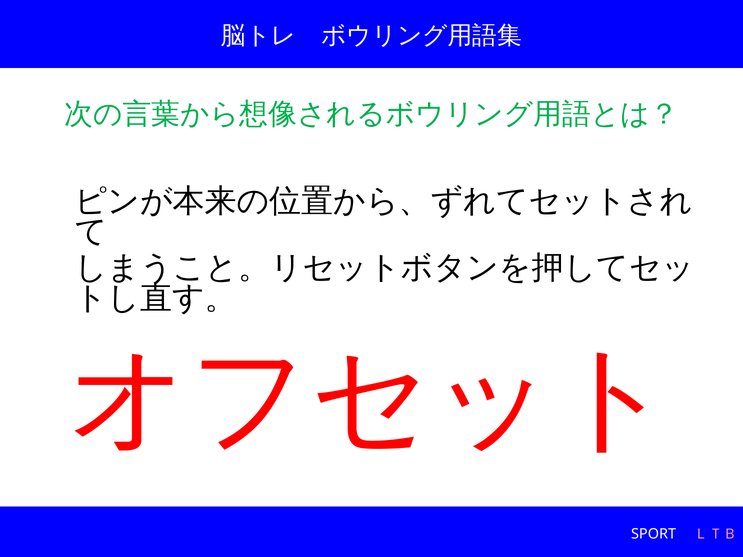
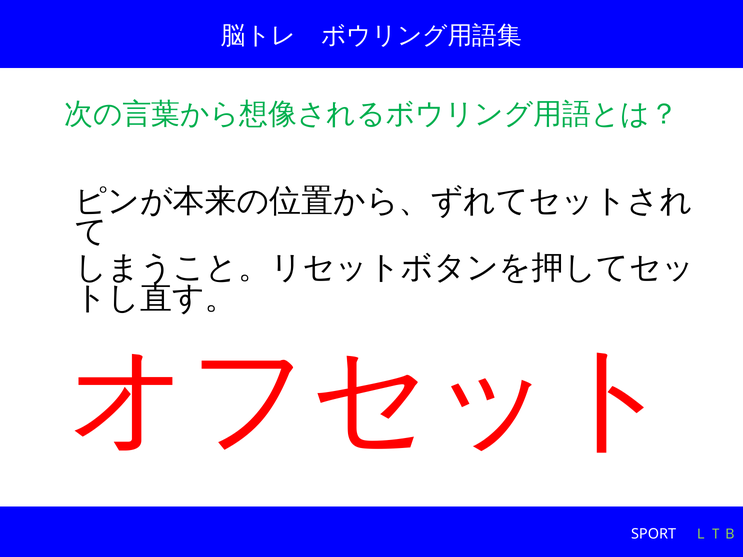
ＬＴＢ colour: pink -> light green (716, 534)
